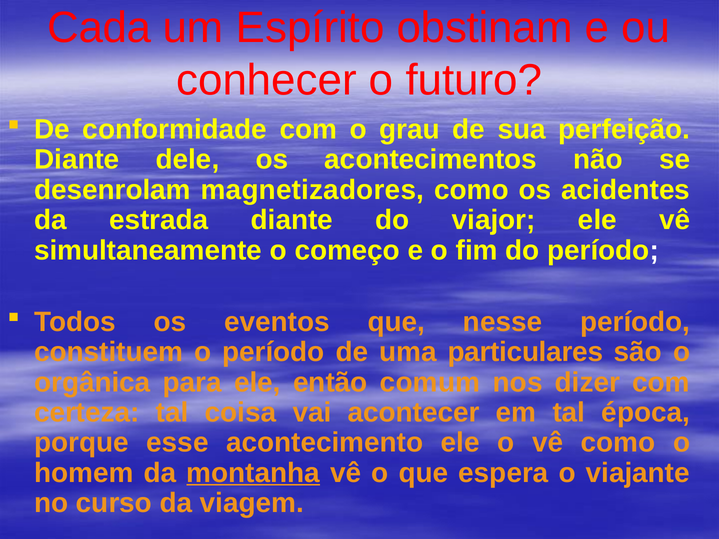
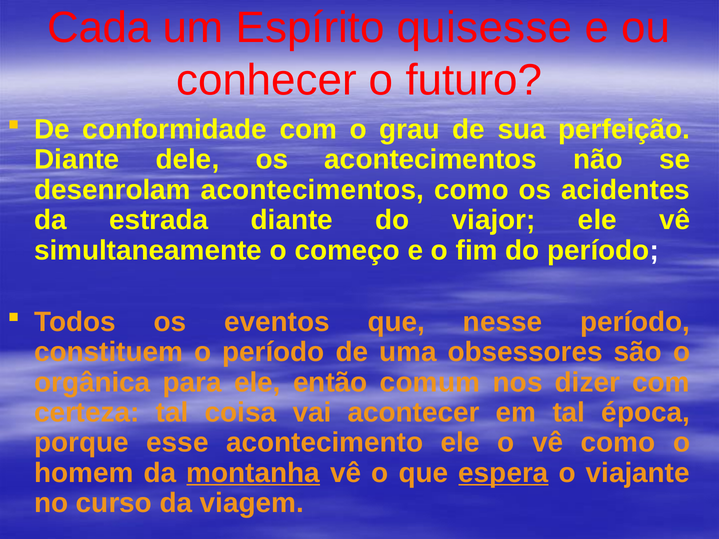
obstinam: obstinam -> quisesse (485, 28)
desenrolam magnetizadores: magnetizadores -> acontecimentos (312, 190)
particulares: particulares -> obsessores (525, 352)
espera underline: none -> present (503, 473)
